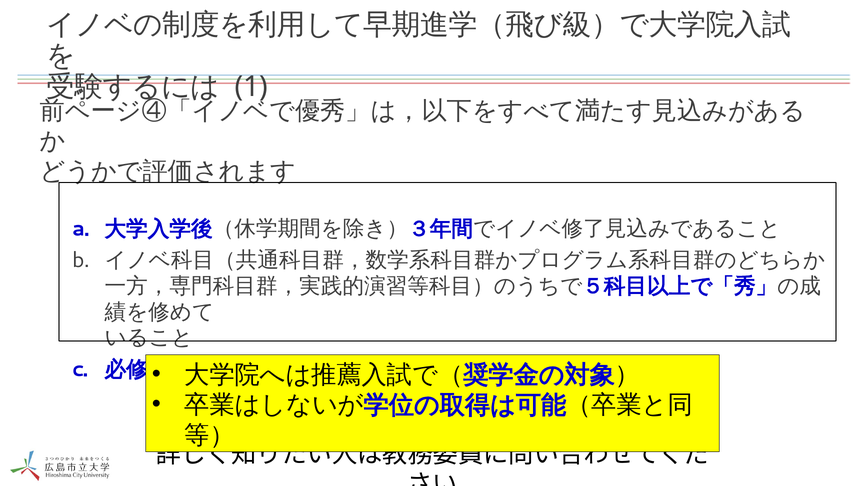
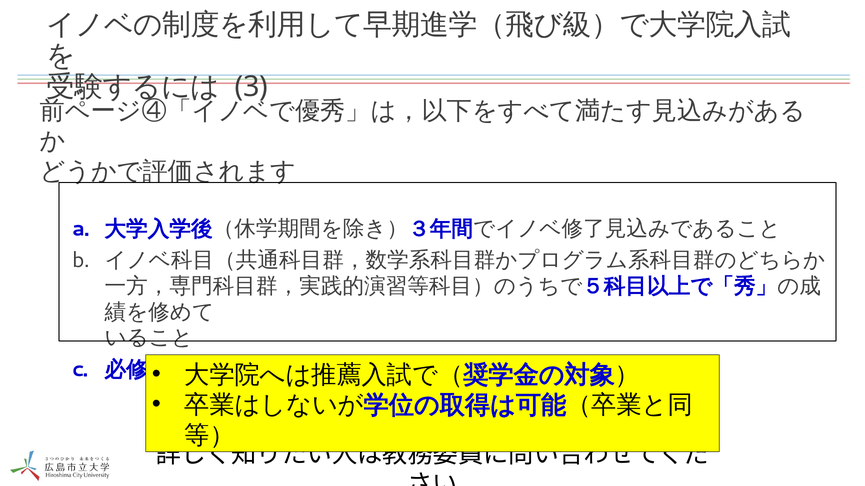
1: 1 -> 3 (251, 87)
